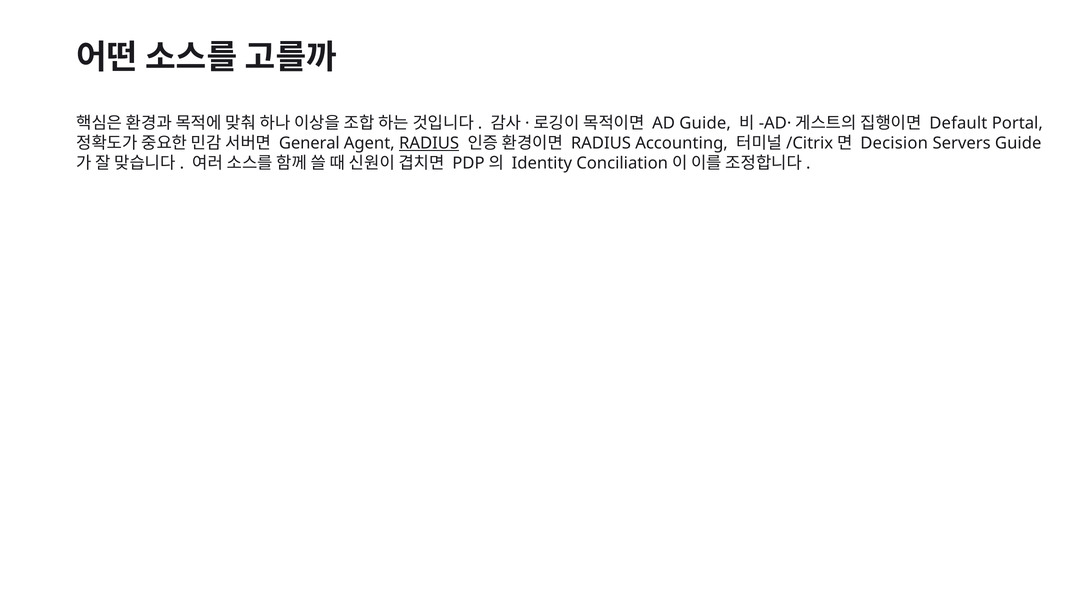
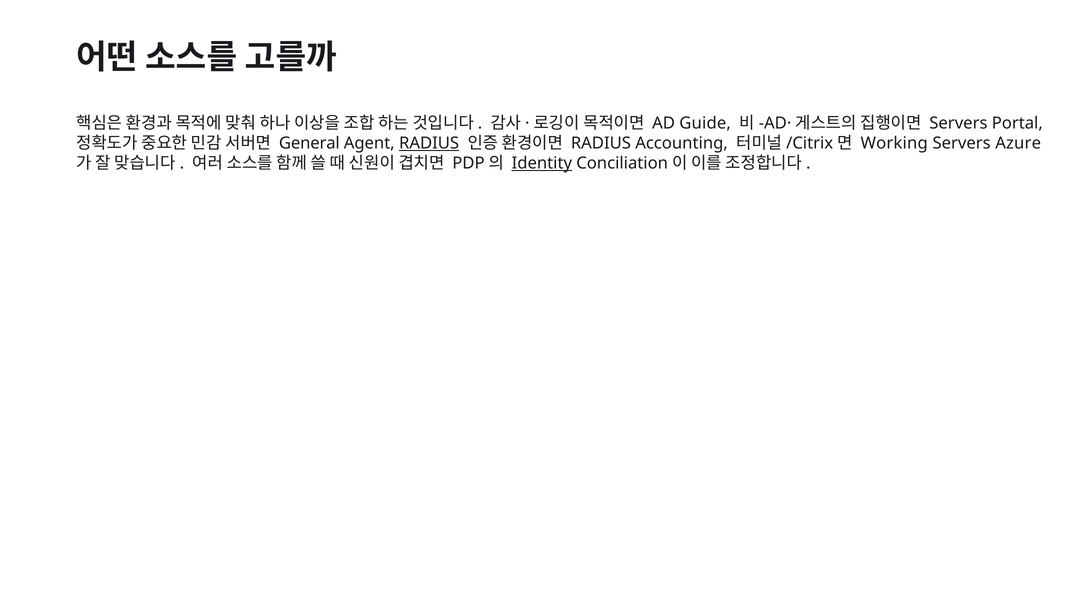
Default: Default -> Servers (958, 123)
Decision: Decision -> Working (894, 143)
Servers Guide: Guide -> Azure (1018, 143)
Identity underline: none -> present (542, 163)
